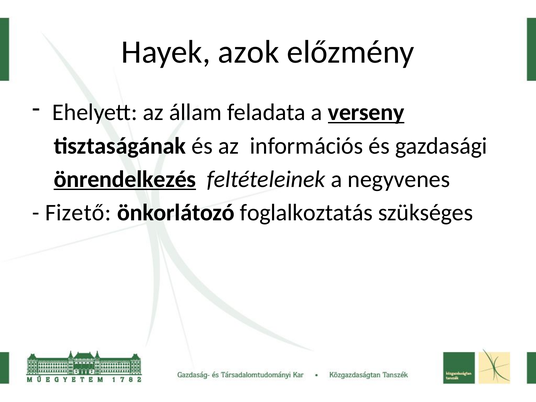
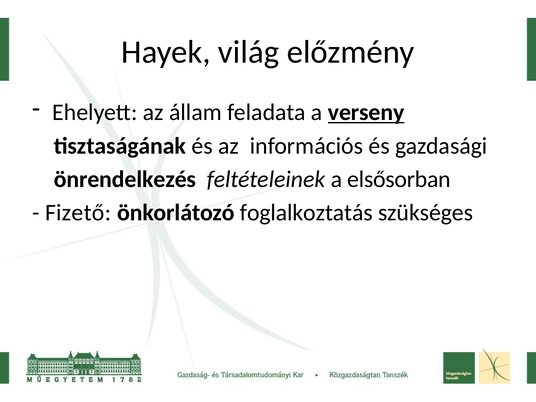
azok: azok -> világ (249, 52)
önrendelkezés underline: present -> none (125, 179)
negyvenes: negyvenes -> elsősorban (399, 179)
